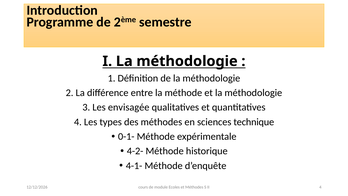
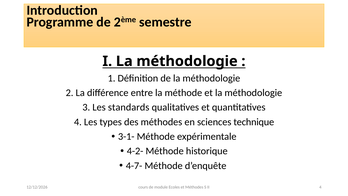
envisagée: envisagée -> standards (129, 107)
0-1-: 0-1- -> 3-1- (126, 136)
4-1-: 4-1- -> 4-7- (134, 166)
